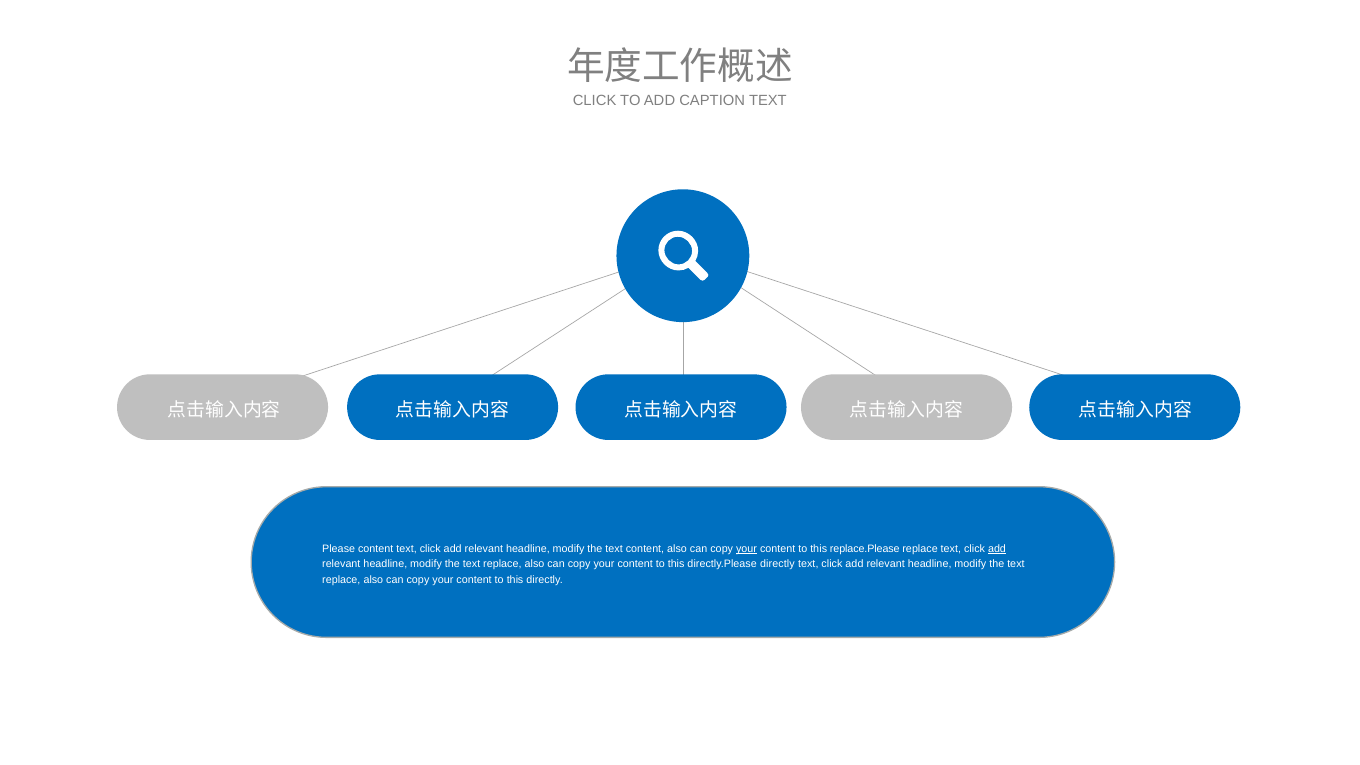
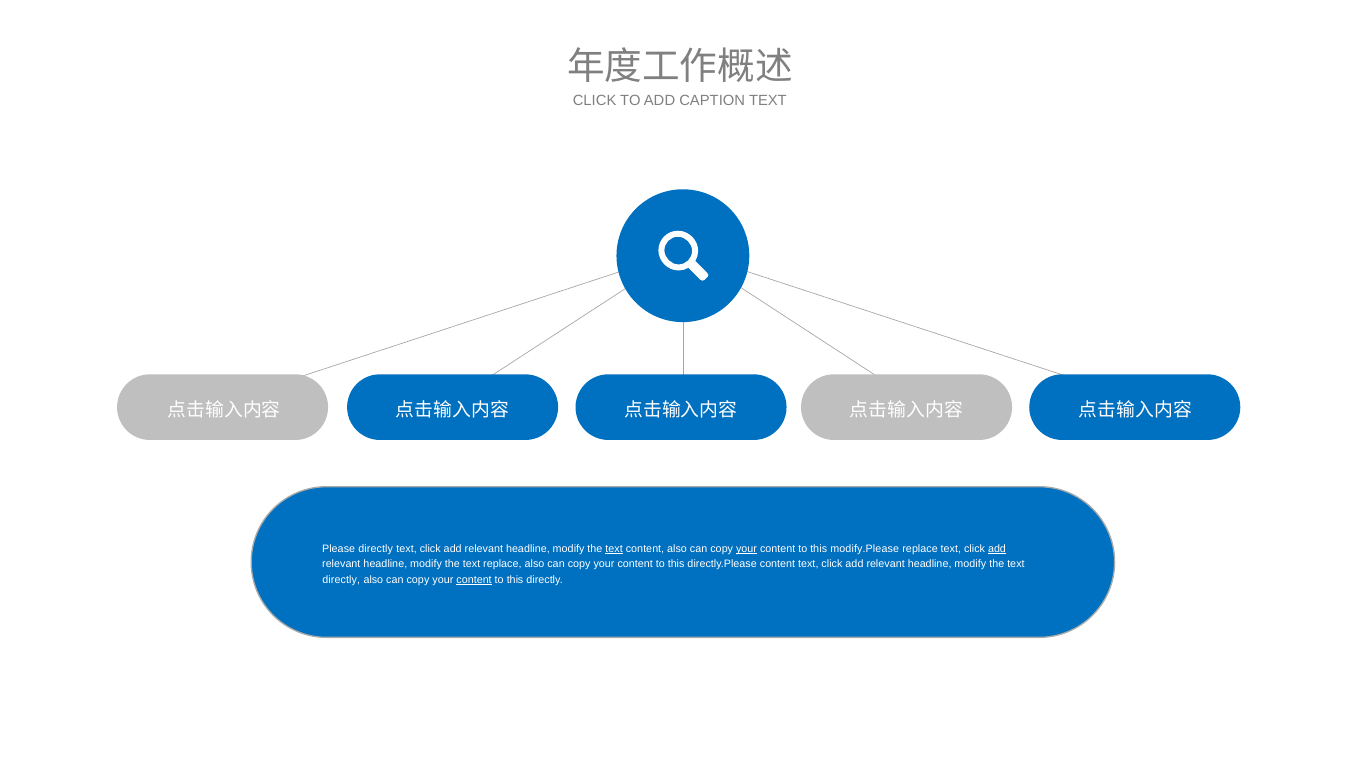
Please content: content -> directly (376, 549)
text underline: none -> present (614, 549)
replace.Please: replace.Please -> modify.Please (865, 549)
directly.Please directly: directly -> content (777, 564)
replace: replace -> directly (341, 579)
content underline: none -> present (474, 579)
